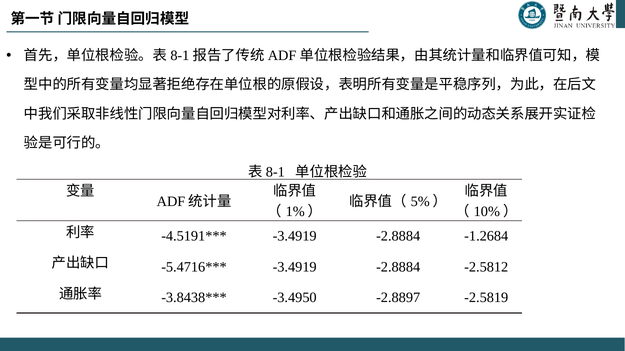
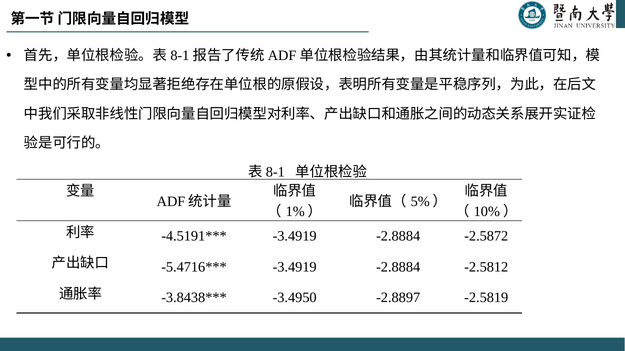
-1.2684: -1.2684 -> -2.5872 (486, 237)
